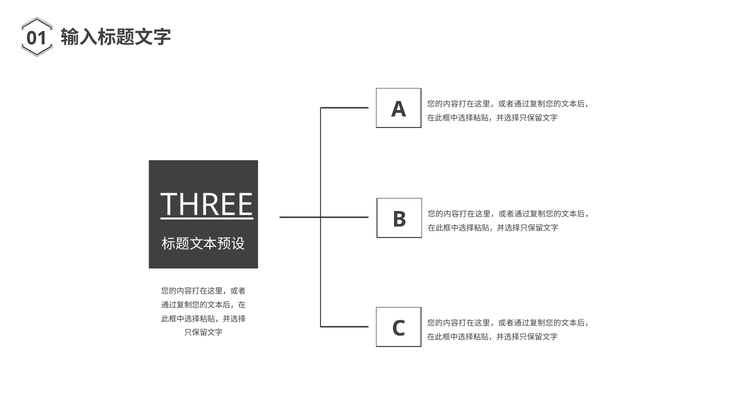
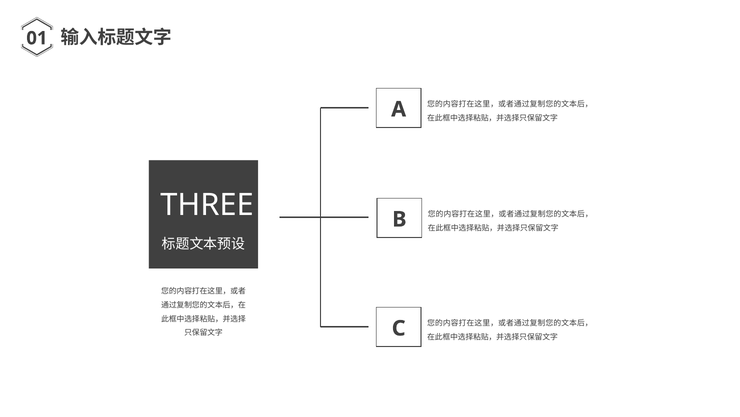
THREE underline: present -> none (207, 205)
